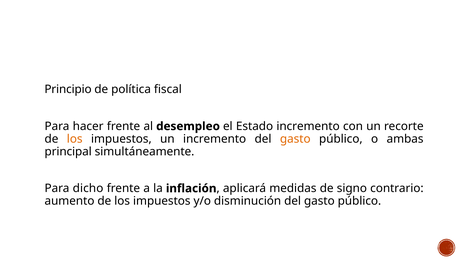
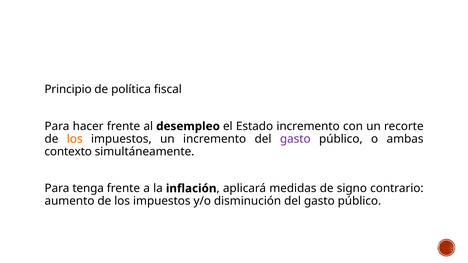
gasto colour: orange -> purple (295, 139)
principal: principal -> contexto (68, 152)
dicho: dicho -> tenga (88, 189)
